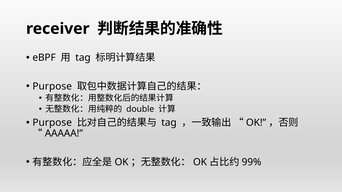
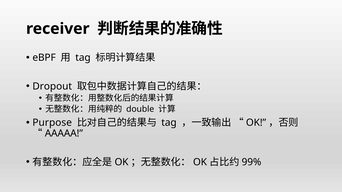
Purpose: Purpose -> Dropout (52, 87)
